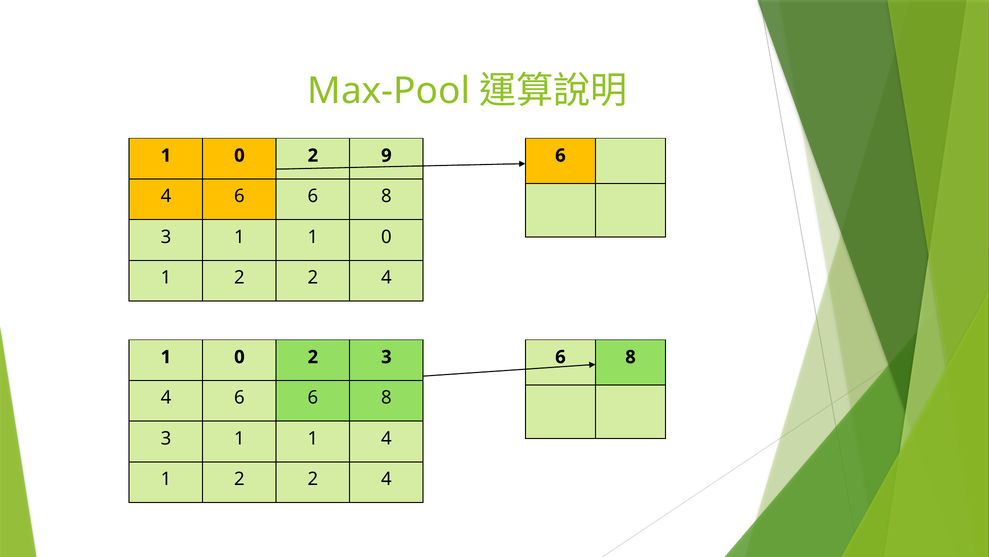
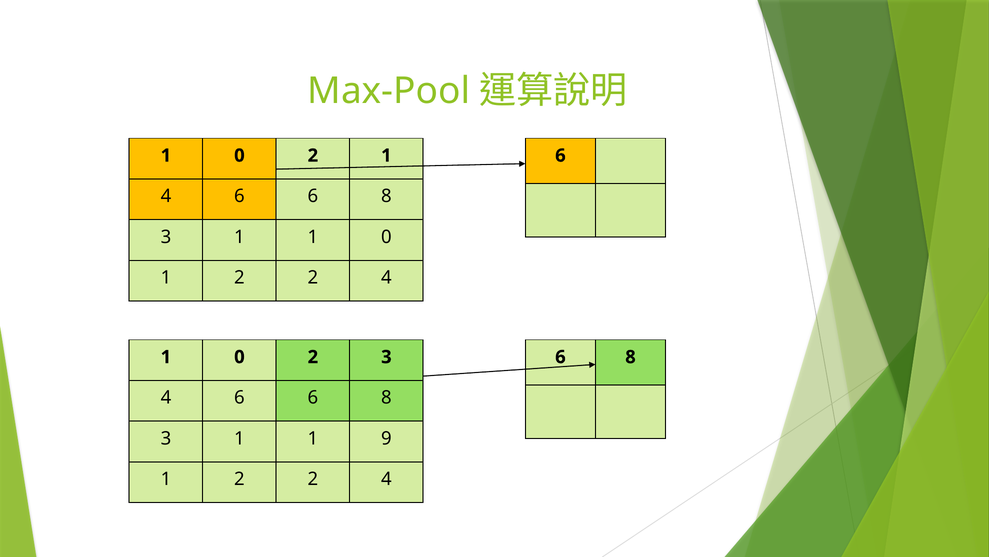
2 9: 9 -> 1 (386, 155)
1 4: 4 -> 9 (386, 438)
